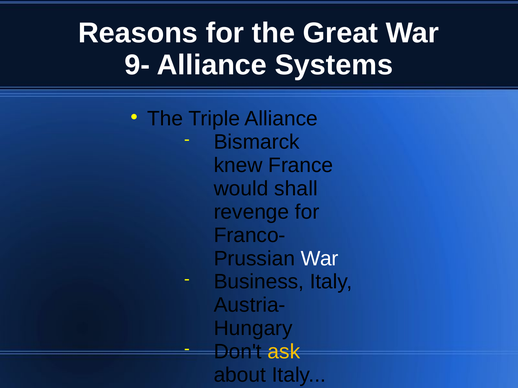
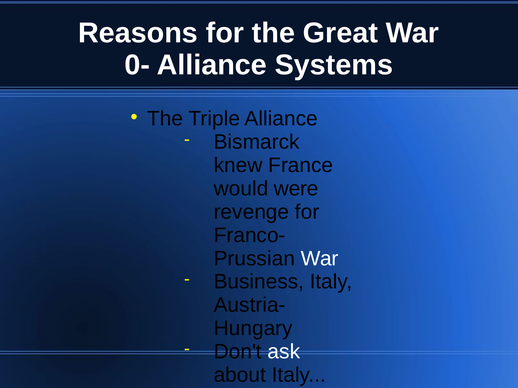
9-: 9- -> 0- (137, 65)
shall: shall -> were (296, 189)
ask colour: yellow -> white (284, 352)
